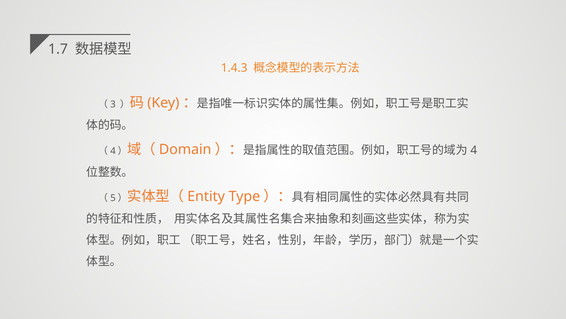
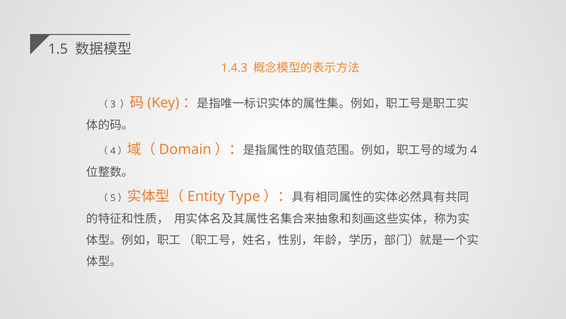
1.7: 1.7 -> 1.5 (58, 49)
